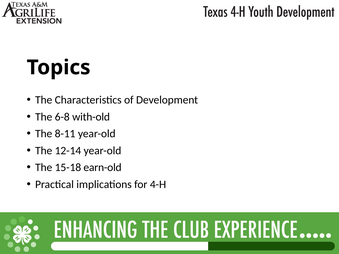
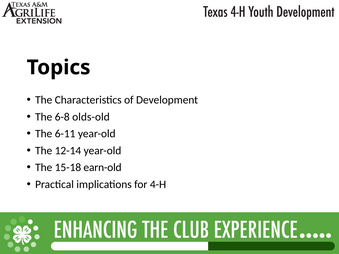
with-old: with-old -> olds-old (91, 117)
8-11: 8-11 -> 6-11 (65, 134)
